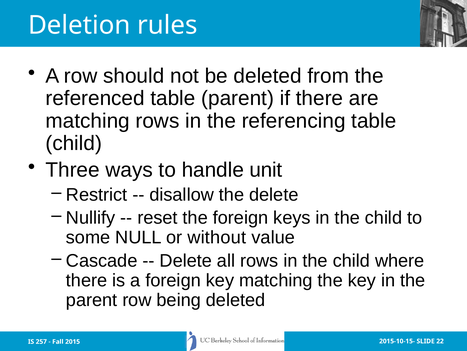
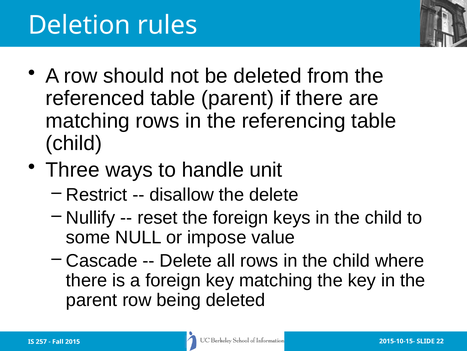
without: without -> impose (217, 237)
